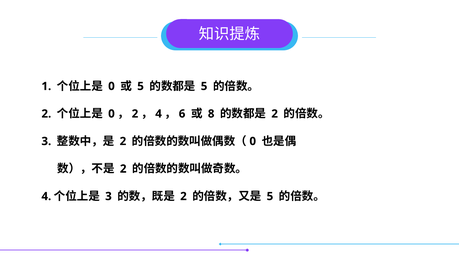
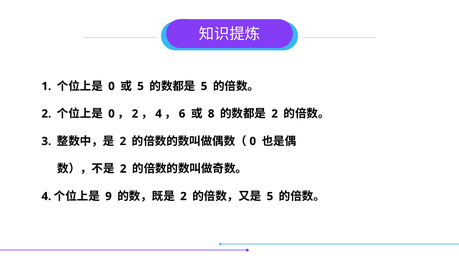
3: 3 -> 9 (108, 196)
